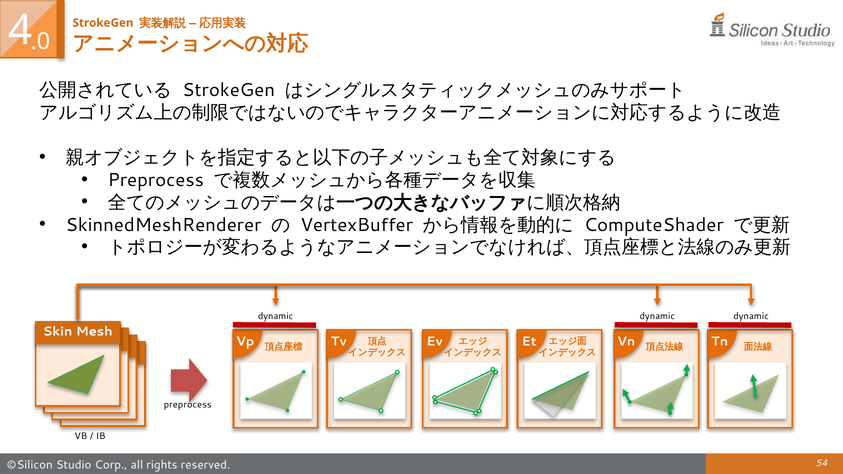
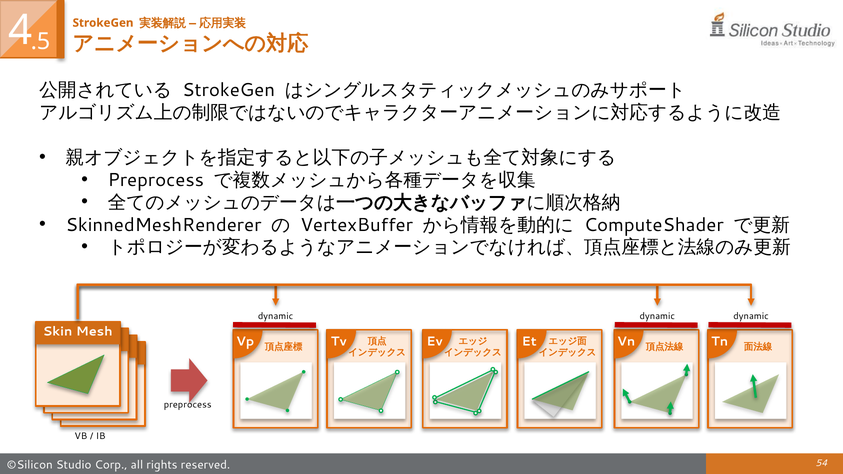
.0: .0 -> .5 (40, 42)
